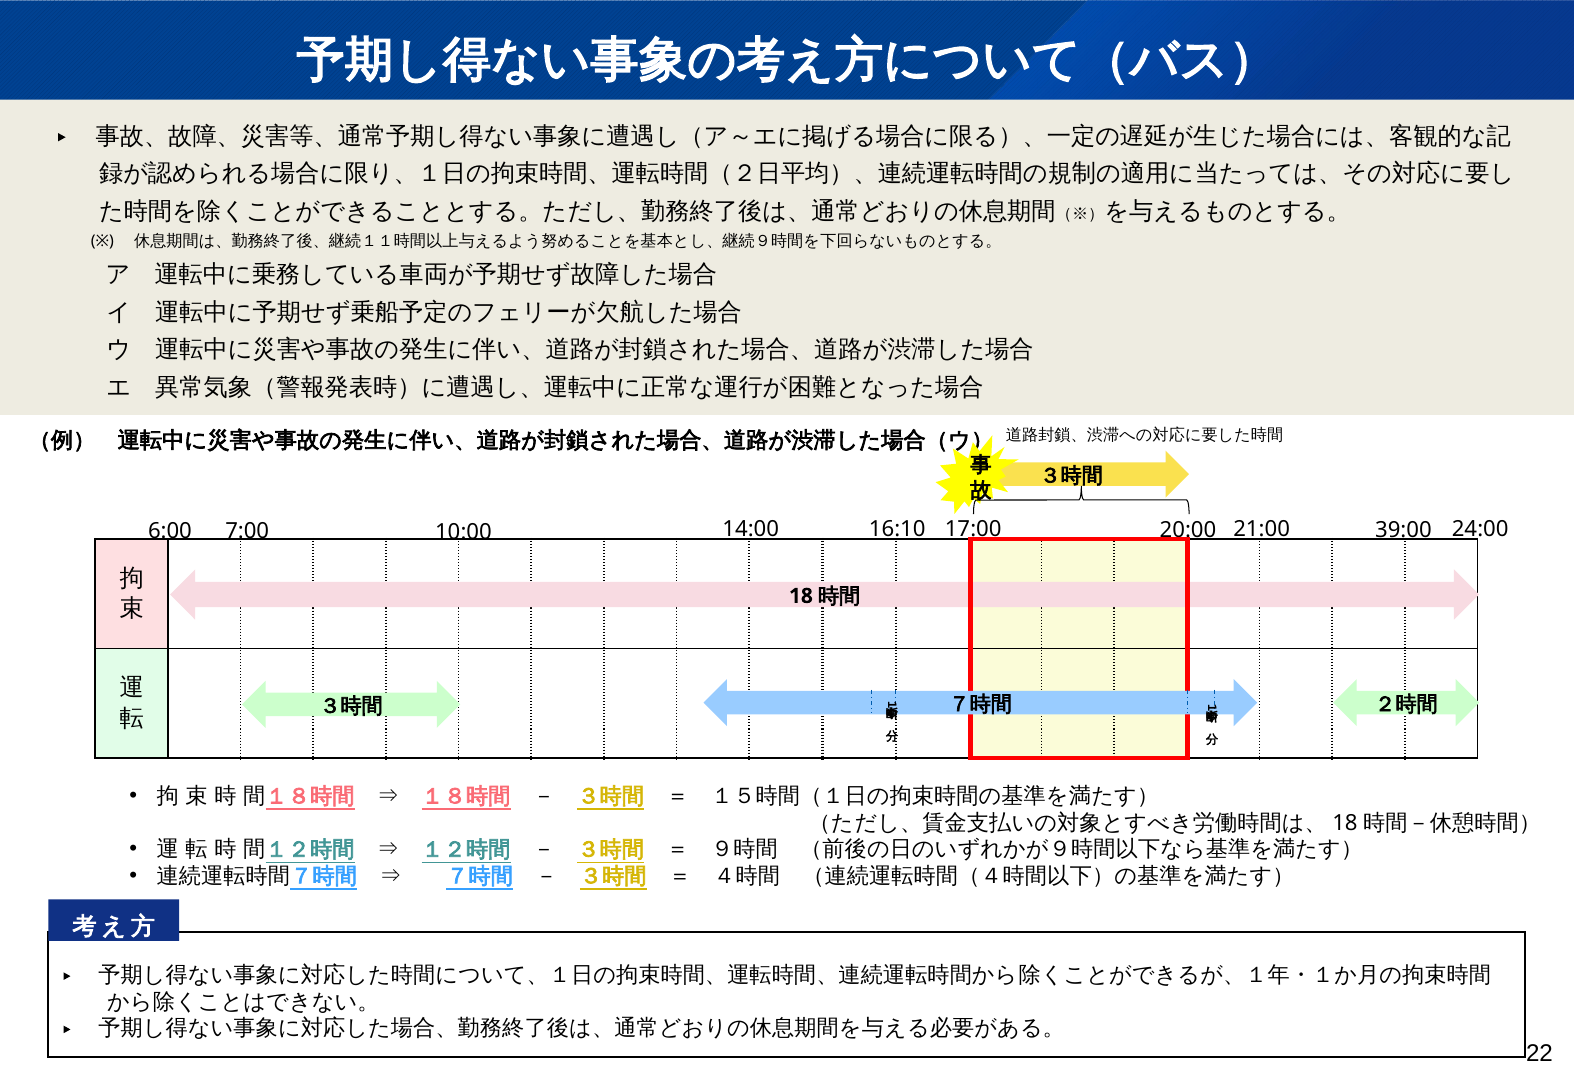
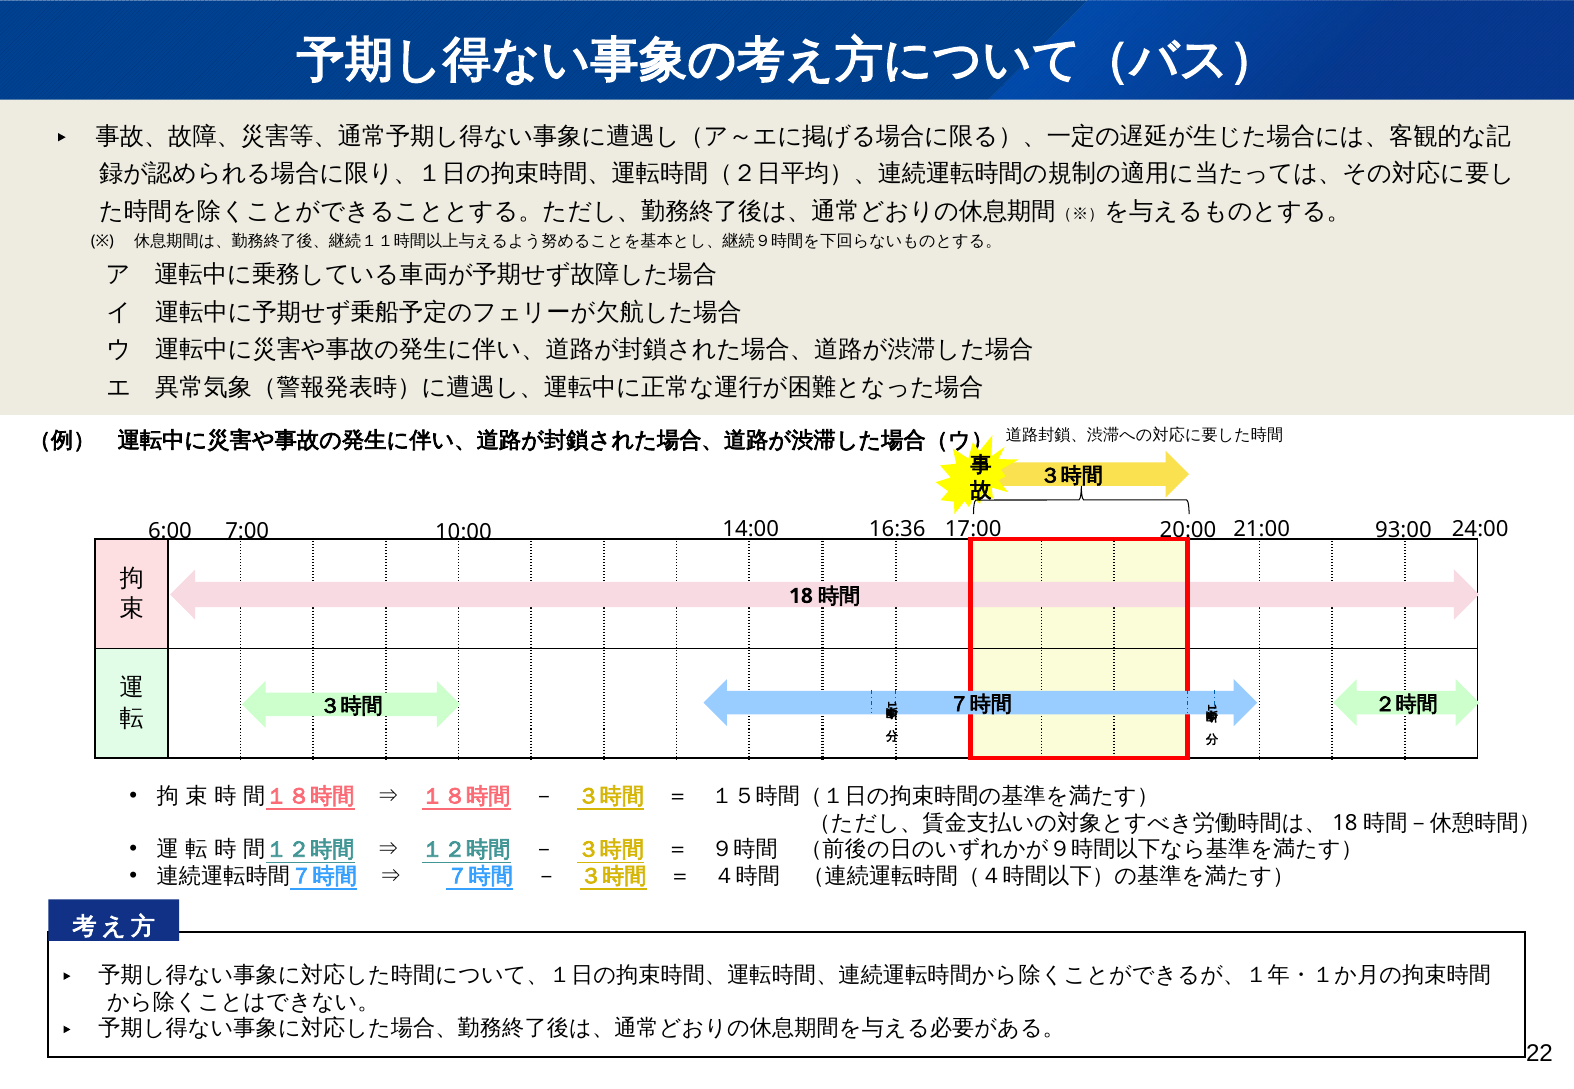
39:00: 39:00 -> 93:00 (1403, 531)
16:10: 16:10 -> 16:36 (897, 530)
